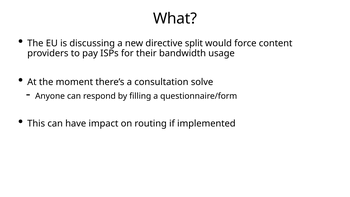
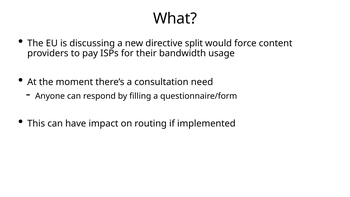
solve: solve -> need (202, 82)
